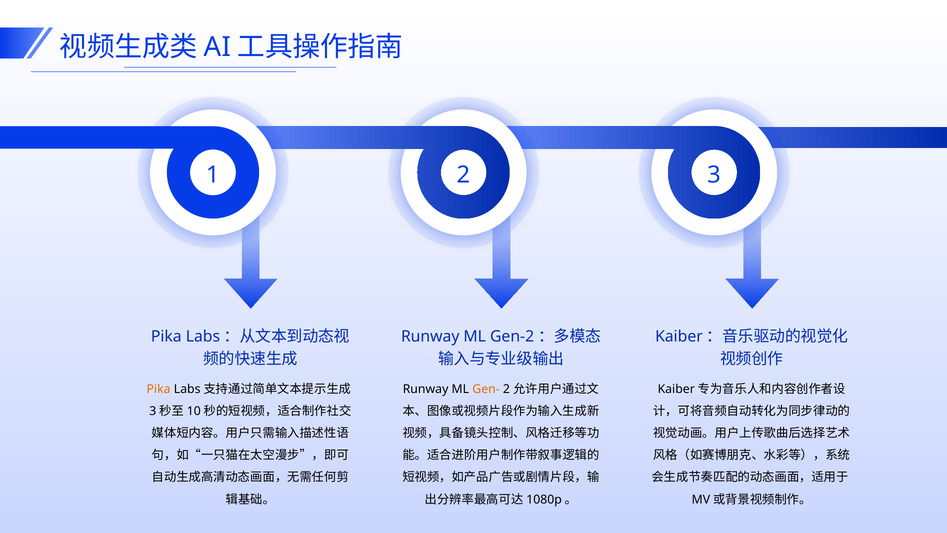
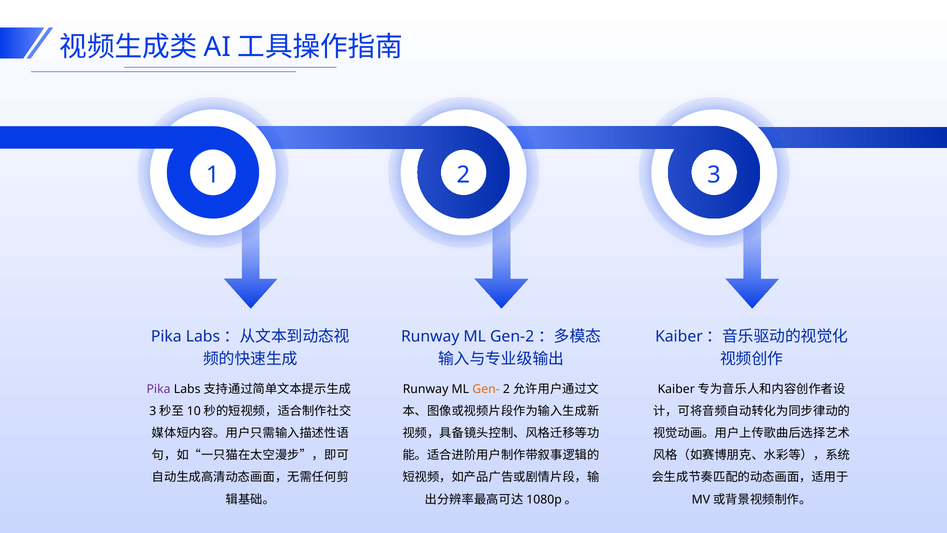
Pika colour: orange -> purple (159, 389)
